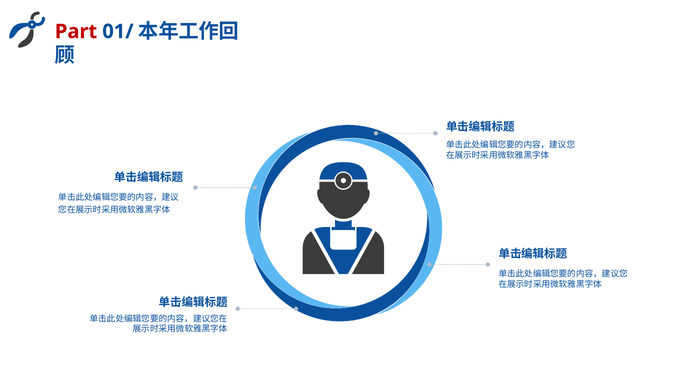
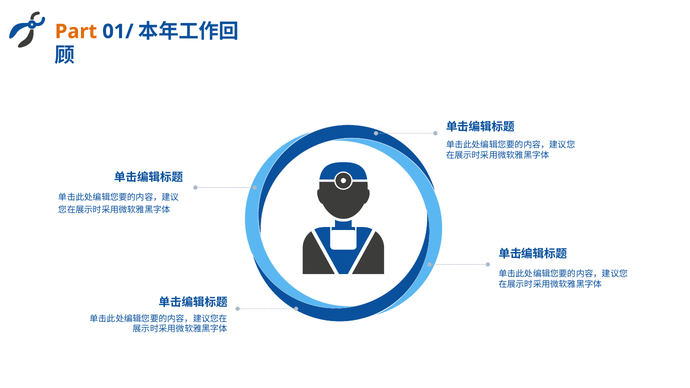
Part colour: red -> orange (76, 31)
